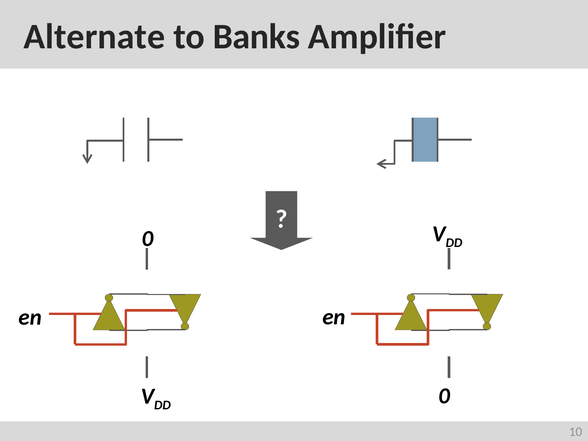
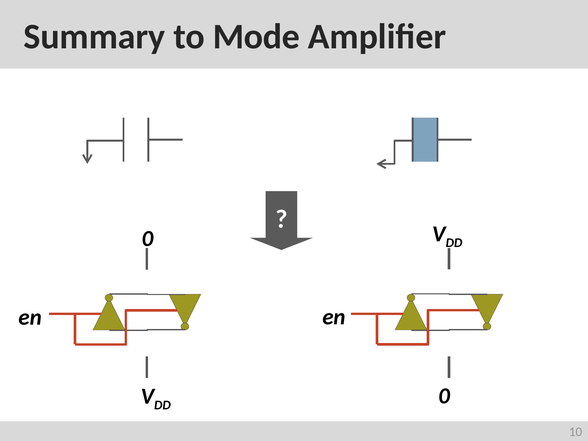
Alternate: Alternate -> Summary (94, 37)
Banks: Banks -> Mode (256, 37)
